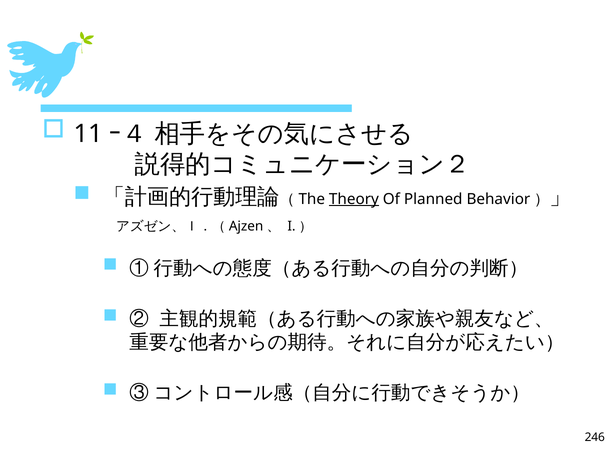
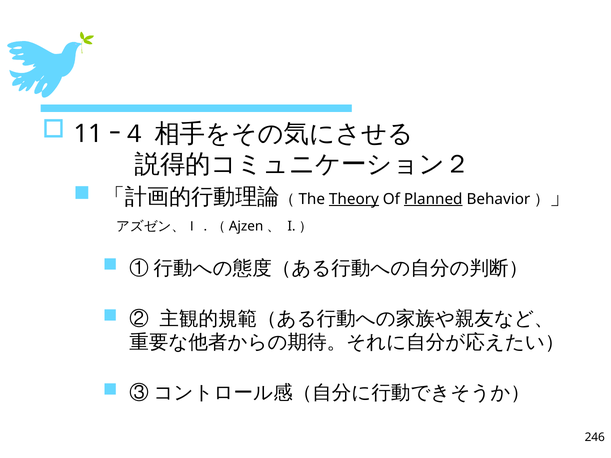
Planned underline: none -> present (433, 199)
